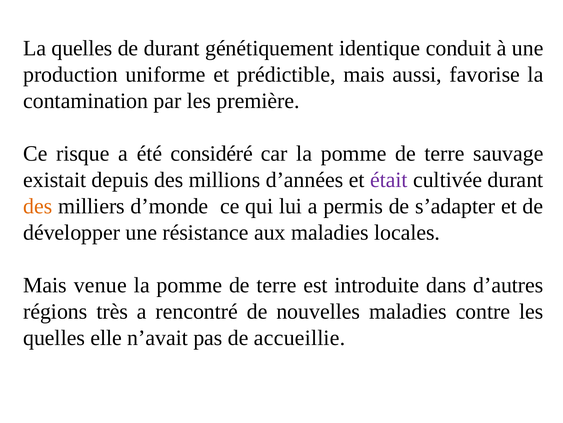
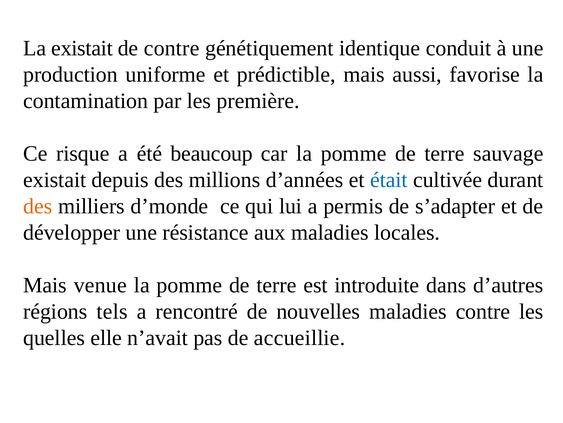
La quelles: quelles -> existait (82, 48)
de durant: durant -> contre (172, 48)
considéré: considéré -> beaucoup (212, 153)
était colour: purple -> blue (389, 180)
très: très -> tels (112, 311)
